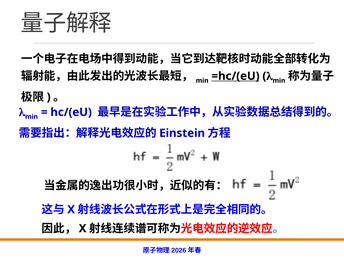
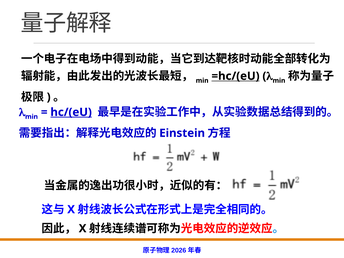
hc/(eU underline: none -> present (71, 112)
